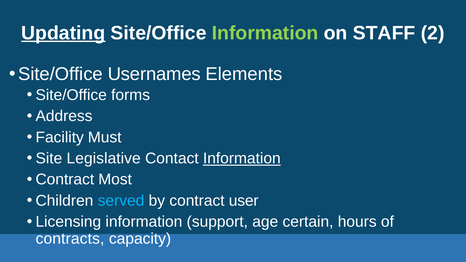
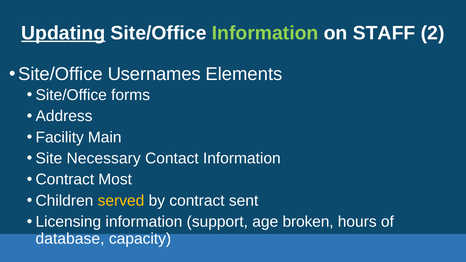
Must: Must -> Main (105, 137)
Legislative: Legislative -> Necessary (104, 158)
Information underline: present -> none (242, 158)
served colour: light blue -> yellow (121, 201)
user: user -> sent (244, 201)
certain: certain -> broken (308, 222)
contracts: contracts -> database (70, 239)
